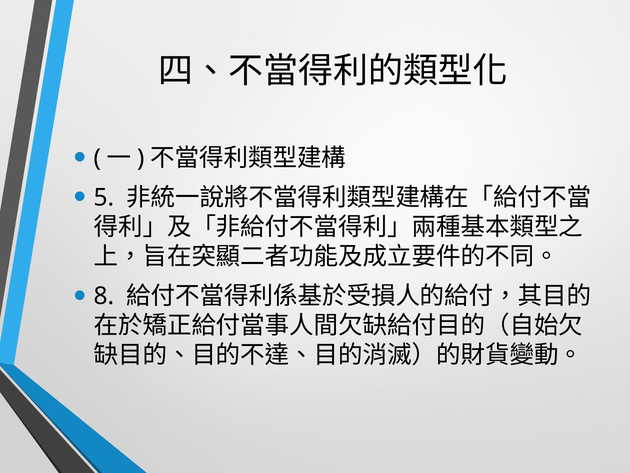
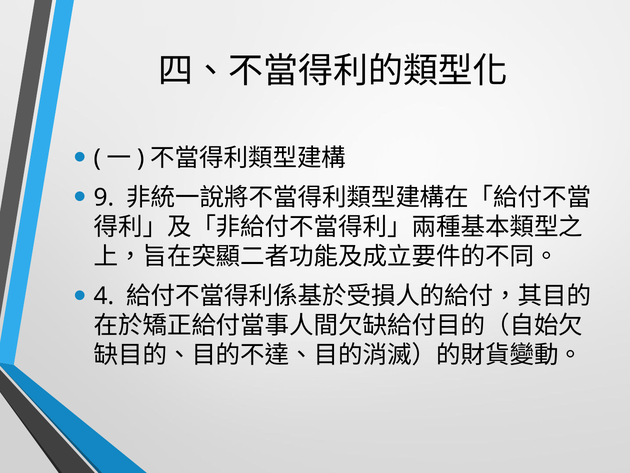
5: 5 -> 9 (104, 198)
8: 8 -> 4 (104, 296)
